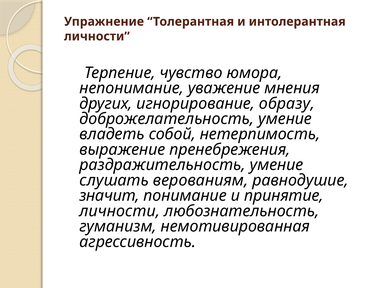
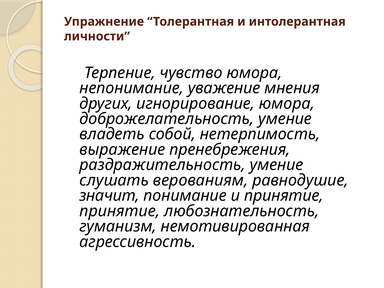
игнорирование образу: образу -> юмора (287, 103)
личности: личности -> принятие (120, 211)
